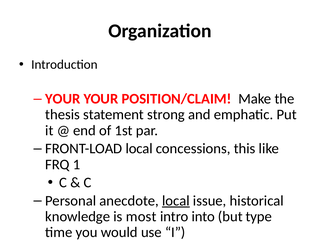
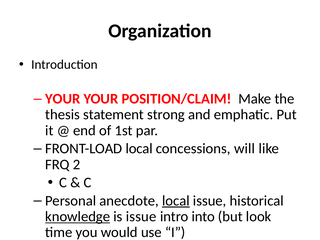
this: this -> will (245, 149)
1: 1 -> 2 (77, 164)
knowledge underline: none -> present (78, 217)
is most: most -> issue (141, 217)
type: type -> look (259, 217)
